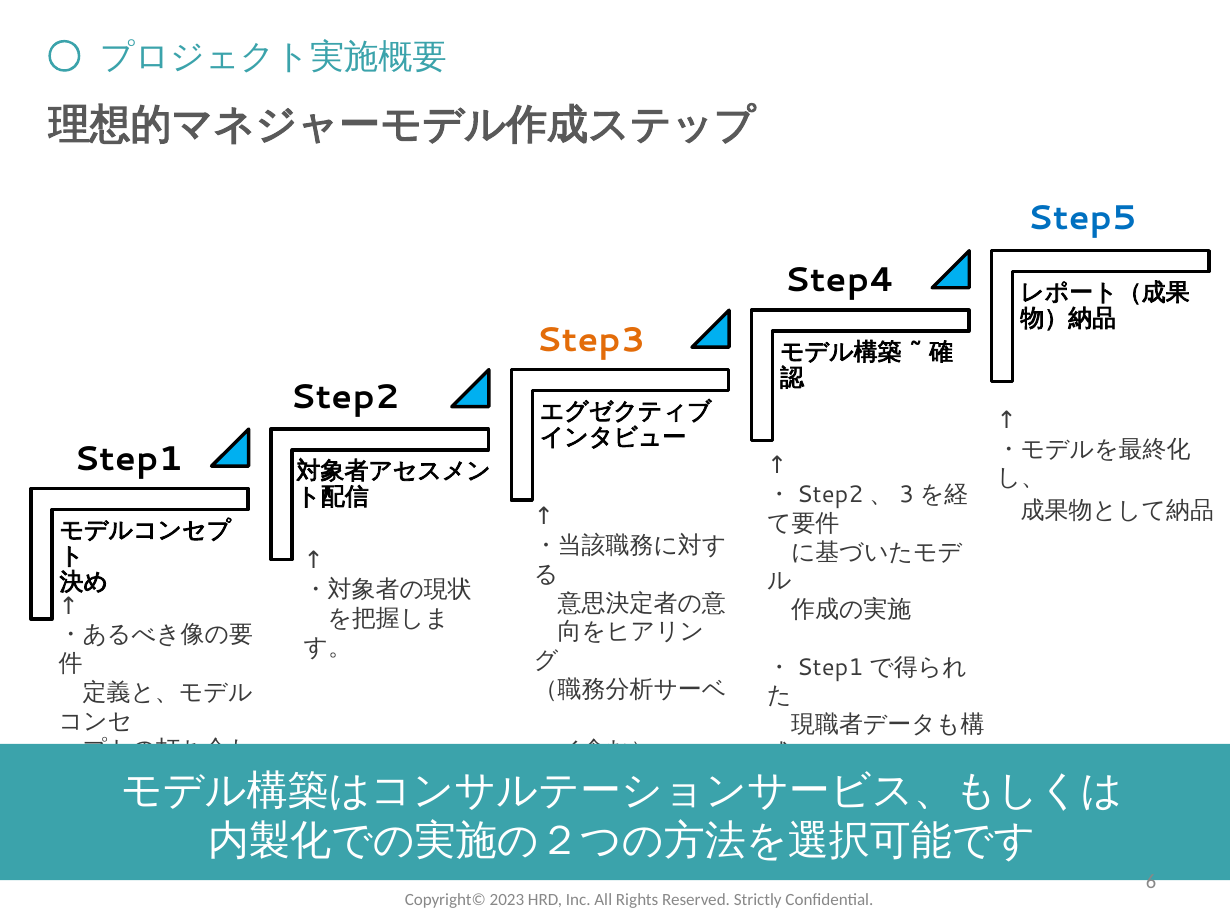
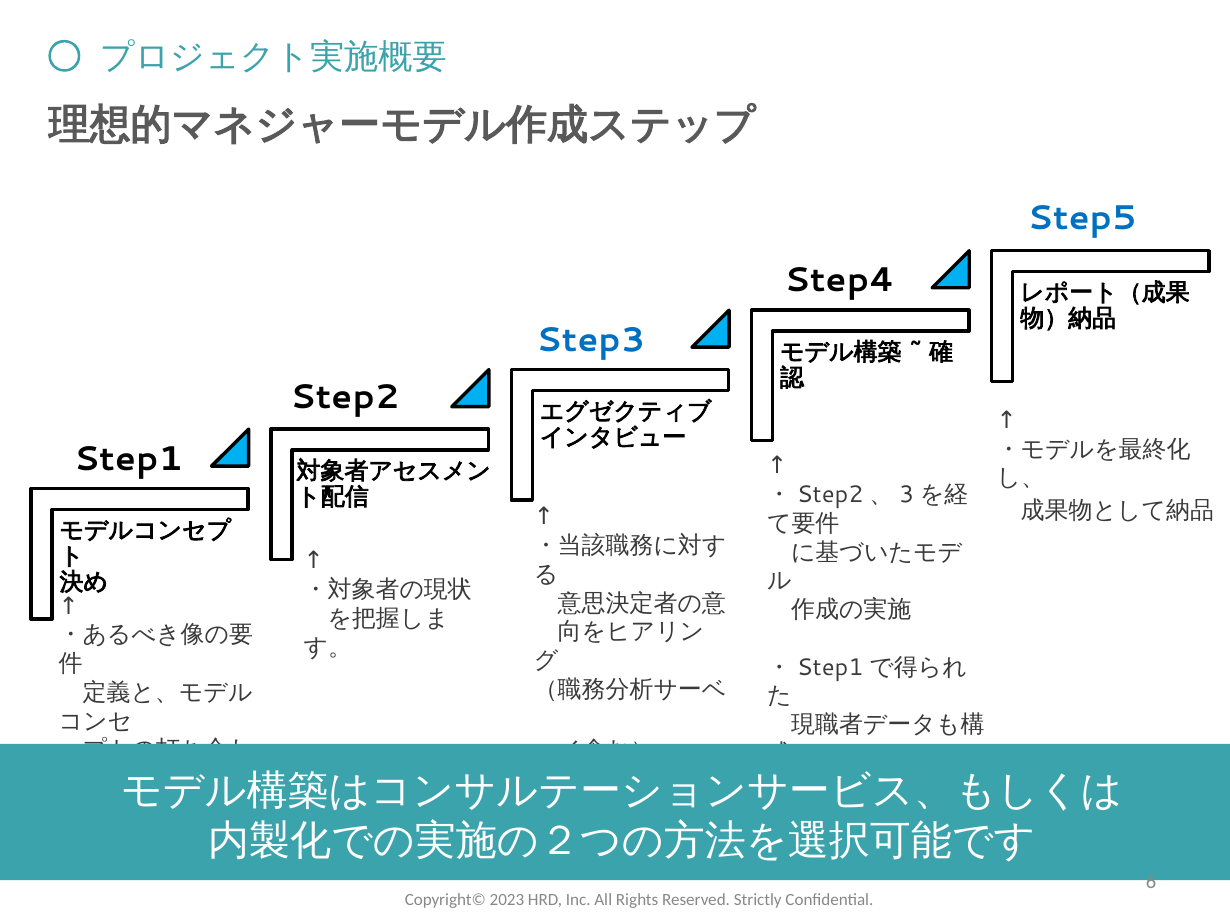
Step3 colour: orange -> blue (591, 340)
